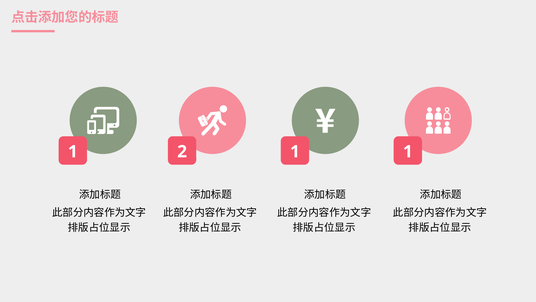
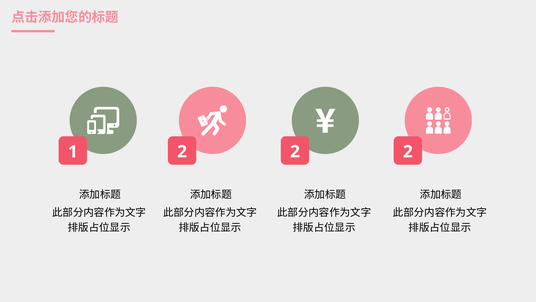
1: 1 -> 2 (295, 151)
1 1: 1 -> 2 (408, 151)
